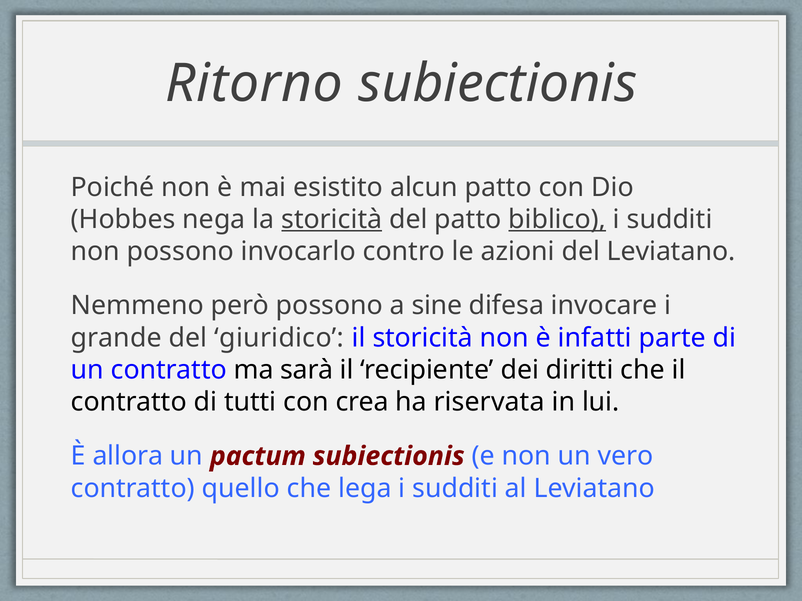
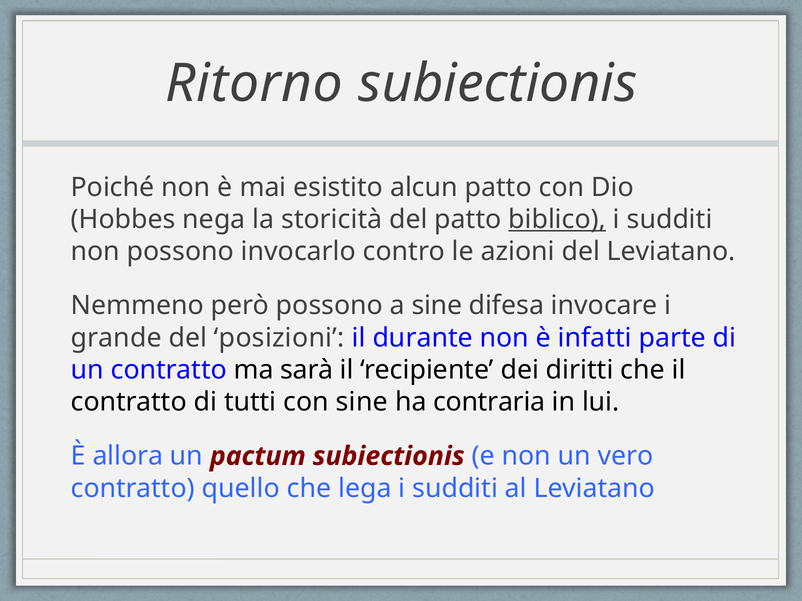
storicità underline: present -> none (332, 219)
giuridico: giuridico -> posizioni (279, 338)
il storicità: storicità -> durante (423, 338)
con crea: crea -> sine (362, 402)
riservata: riservata -> contraria (489, 402)
